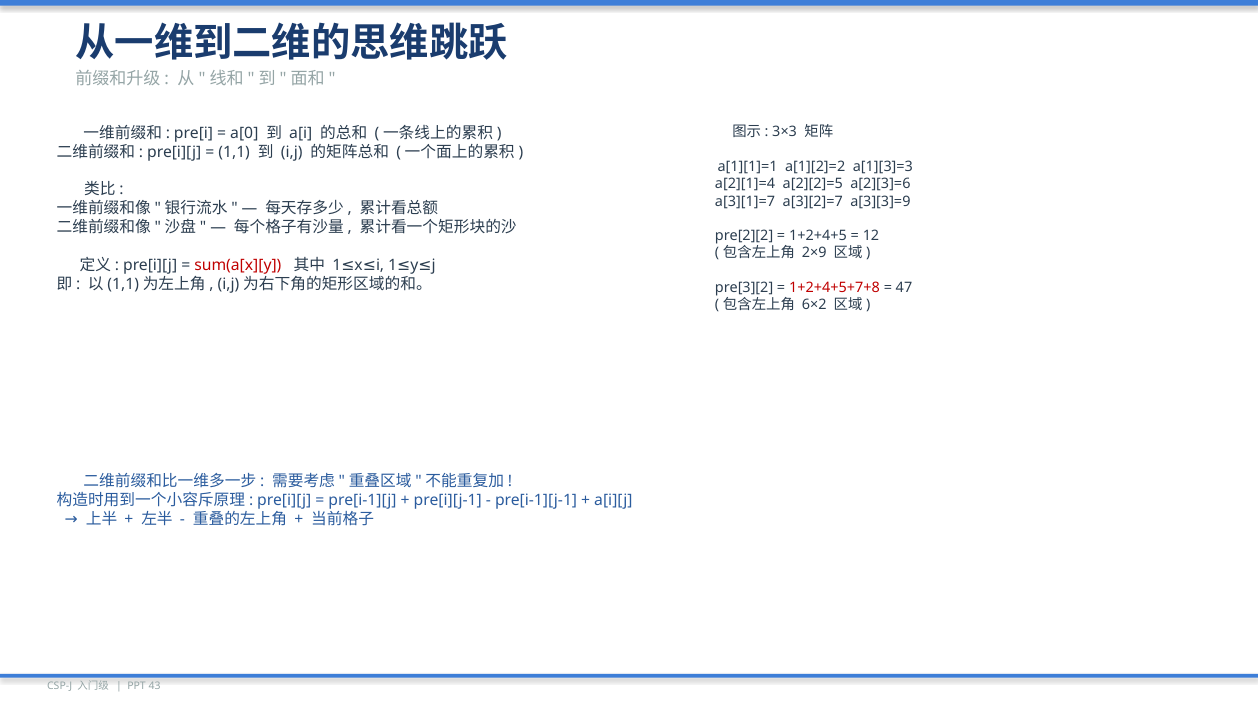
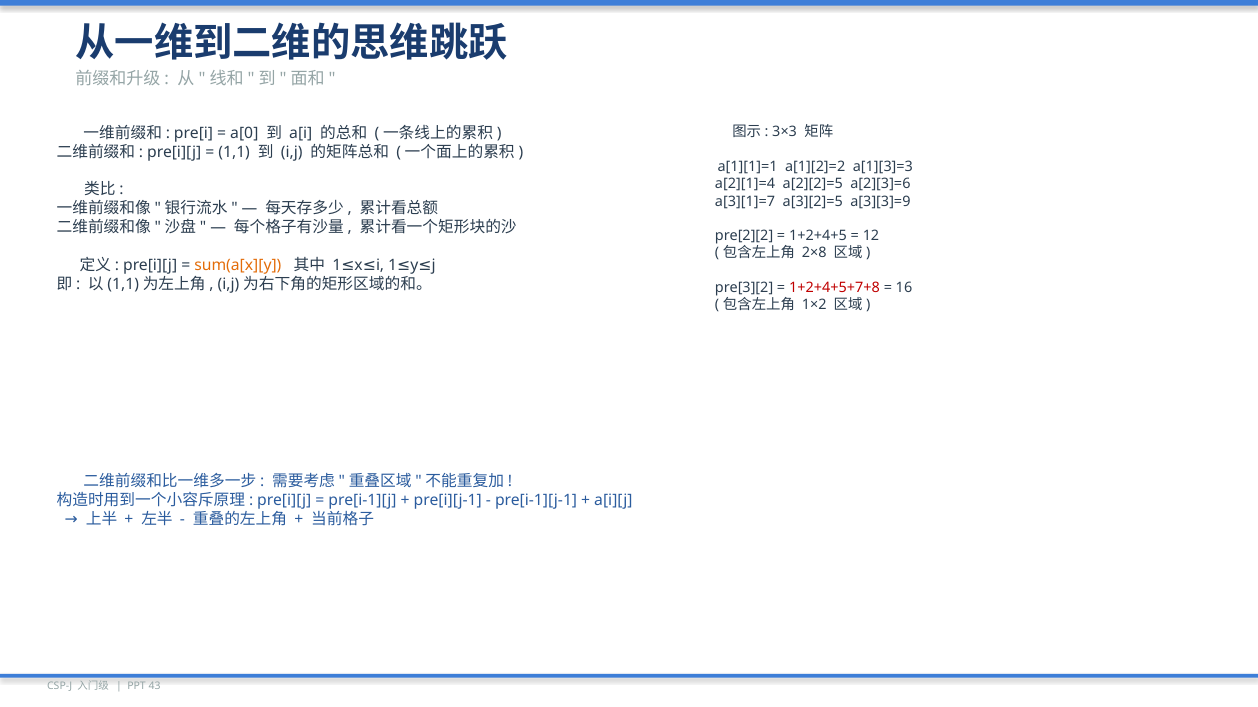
a[3][2]=7: a[3][2]=7 -> a[3][2]=5 (813, 202)
2×9: 2×9 -> 2×8 (814, 253)
sum(a[x][y colour: red -> orange (238, 265)
47: 47 -> 16 (904, 288)
6×2: 6×2 -> 1×2 (814, 305)
